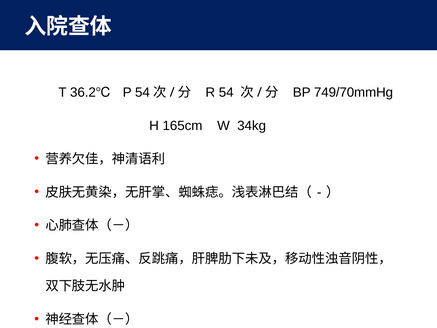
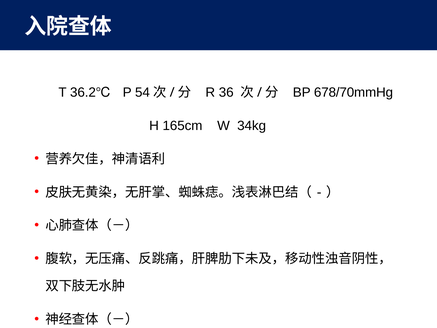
R 54: 54 -> 36 (226, 92)
749/70mmHg: 749/70mmHg -> 678/70mmHg (354, 92)
